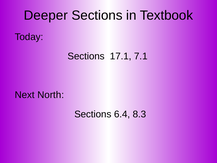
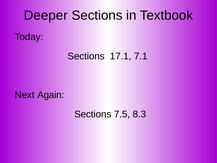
North: North -> Again (51, 95)
6.4: 6.4 -> 7.5 (122, 114)
